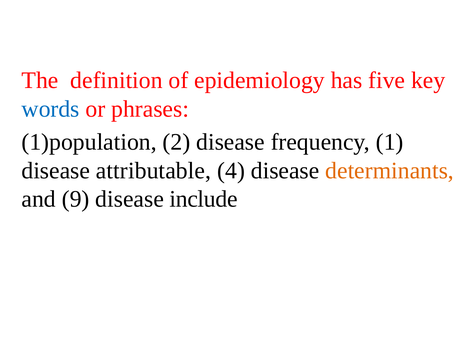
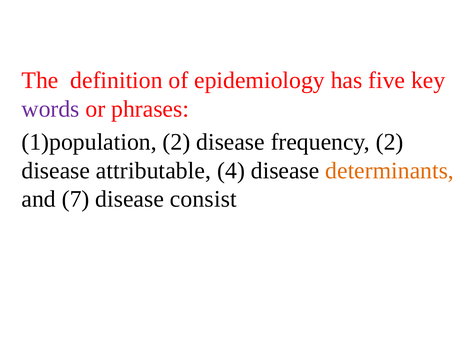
words colour: blue -> purple (51, 109)
frequency 1: 1 -> 2 (390, 142)
9: 9 -> 7 (76, 199)
include: include -> consist (203, 199)
